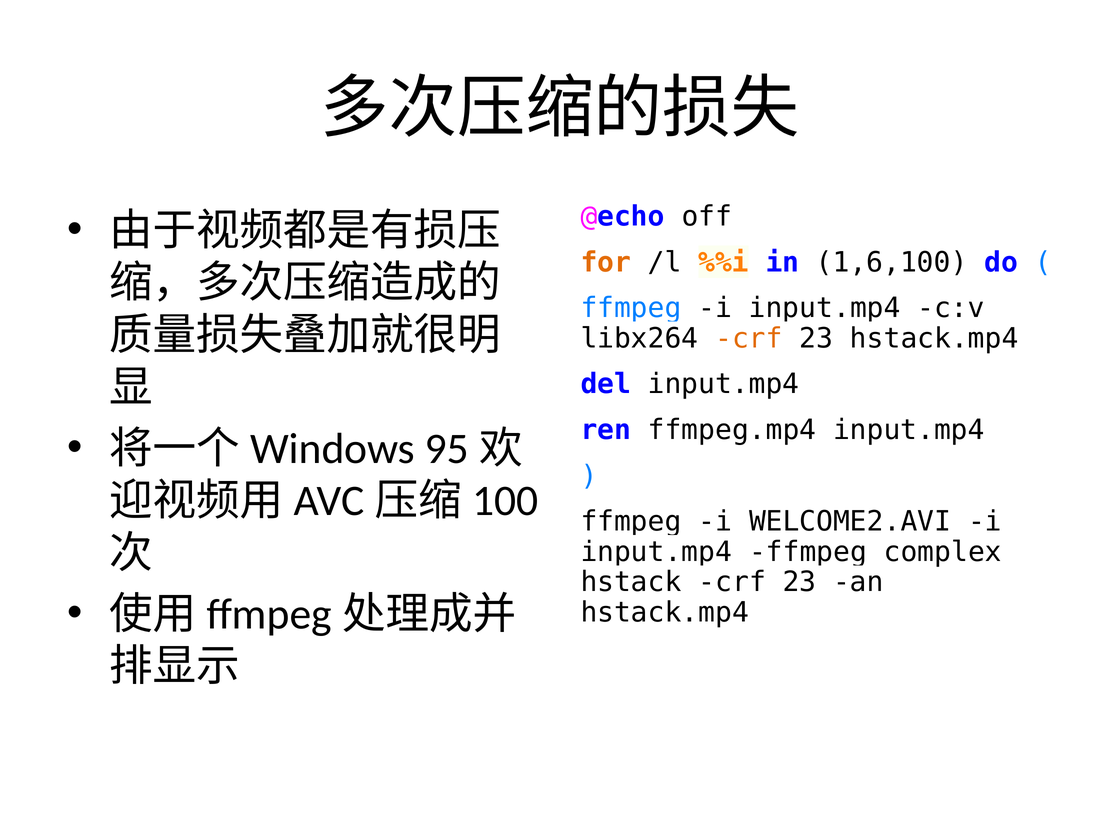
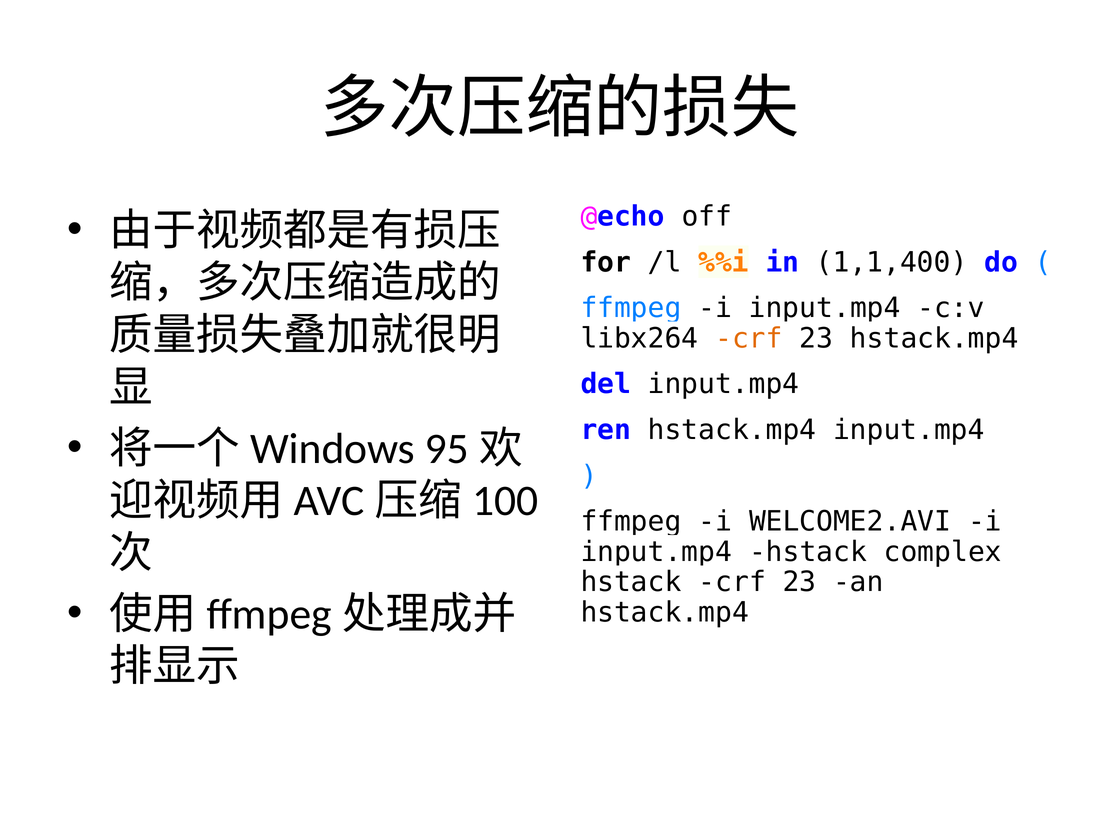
for colour: orange -> black (606, 262)
1,6,100: 1,6,100 -> 1,1,400 (892, 262)
ren ffmpeg.mp4: ffmpeg.mp4 -> hstack.mp4 (732, 430)
ffmpeg_complex: ffmpeg_complex -> hstack_complex (875, 552)
